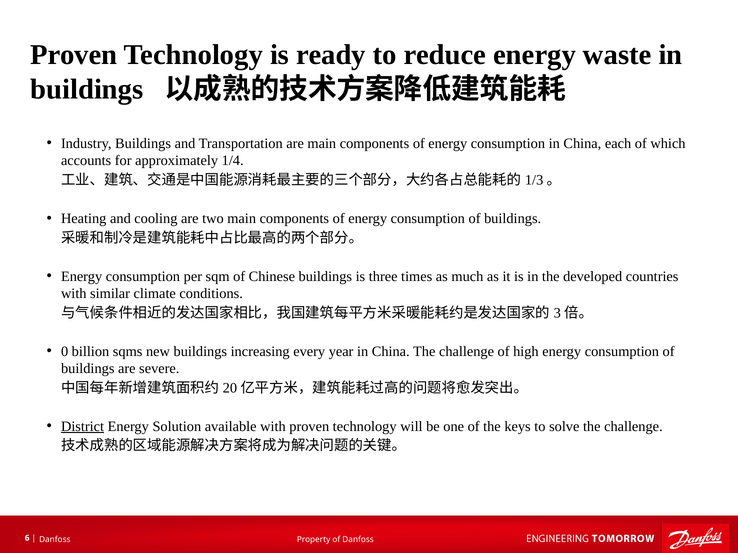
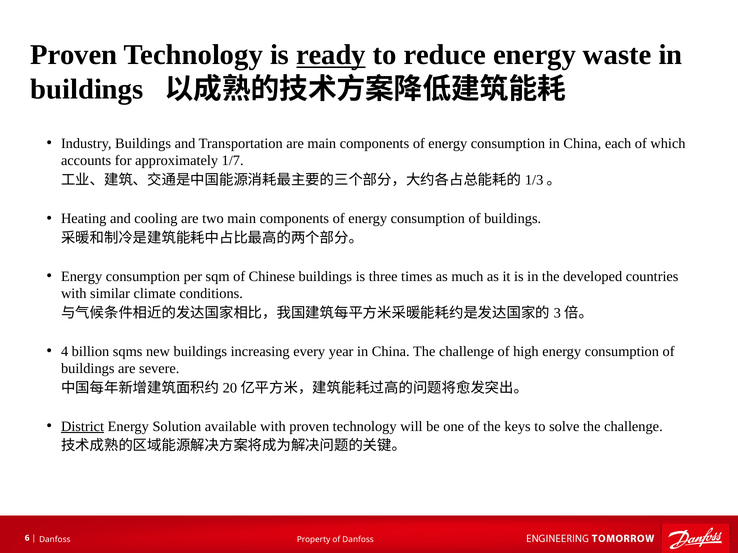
ready underline: none -> present (331, 55)
1/4: 1/4 -> 1/7 (233, 161)
0: 0 -> 4 (65, 352)
